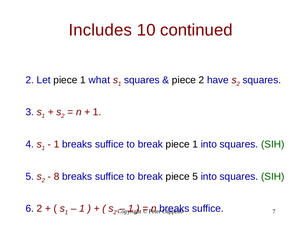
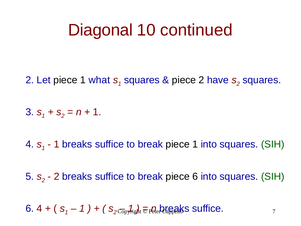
Includes: Includes -> Diagonal (100, 30)
8: 8 -> 2 (57, 176)
piece 5: 5 -> 6 (195, 176)
6 2: 2 -> 4 (40, 208)
